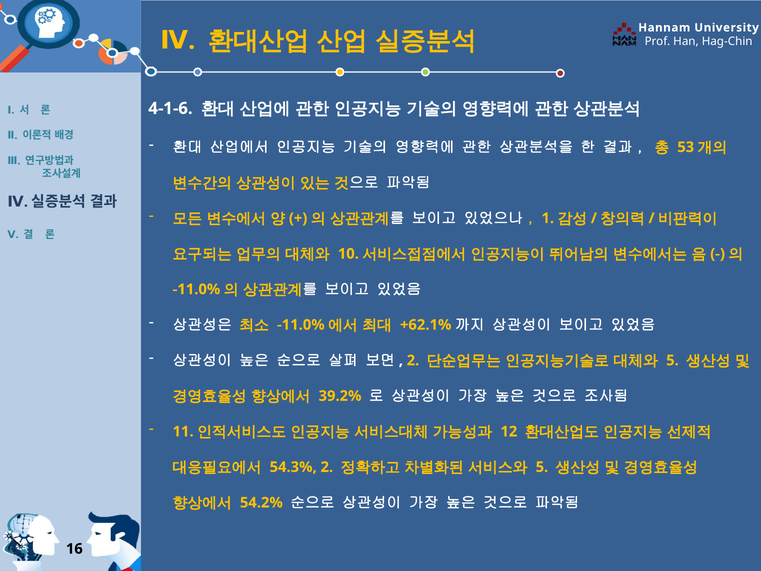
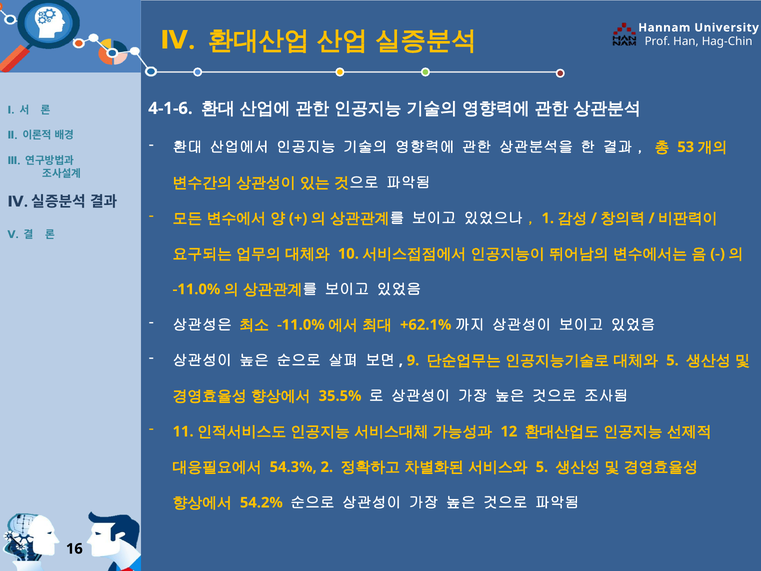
2: 2 -> 9 (413, 360)
39.2%: 39.2% -> 35.5% (340, 396)
